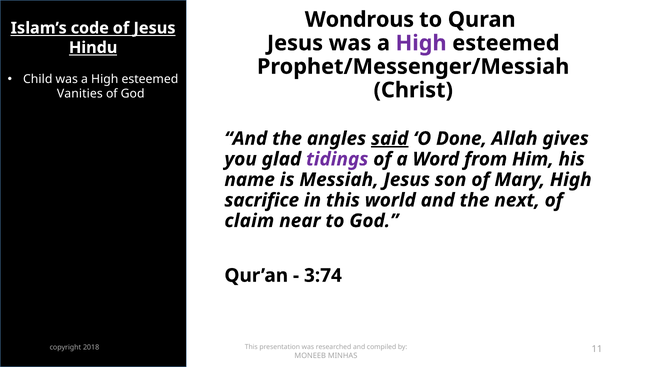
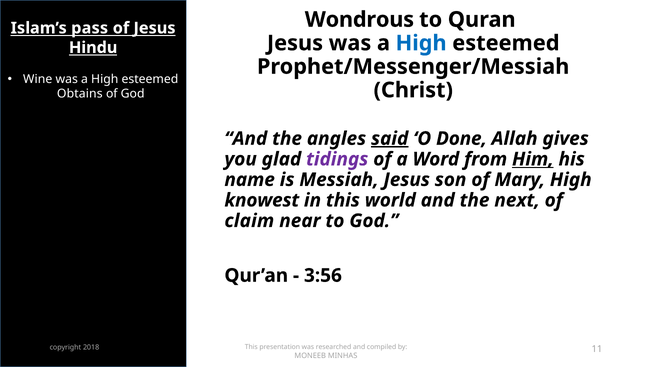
code: code -> pass (90, 28)
High colour: purple -> blue (421, 43)
Child: Child -> Wine (38, 79)
Vanities: Vanities -> Obtains (80, 94)
Him underline: none -> present (533, 159)
sacrifice: sacrifice -> knowest (262, 200)
3:74: 3:74 -> 3:56 (323, 275)
